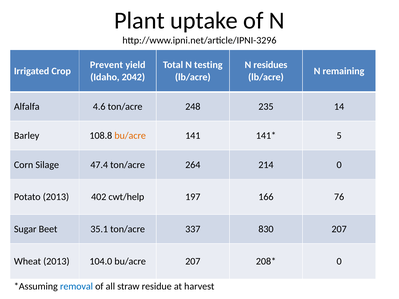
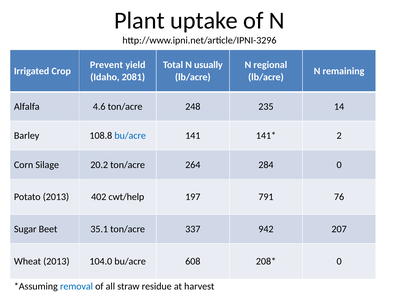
testing: testing -> usually (208, 65)
residues: residues -> regional (270, 65)
2042: 2042 -> 2081 (133, 77)
bu/acre colour: orange -> blue (130, 136)
5: 5 -> 2 (339, 136)
47.4: 47.4 -> 20.2 (99, 165)
214: 214 -> 284 (266, 165)
166: 166 -> 791 (266, 197)
830: 830 -> 942 (266, 229)
bu/acre 207: 207 -> 608 (193, 262)
